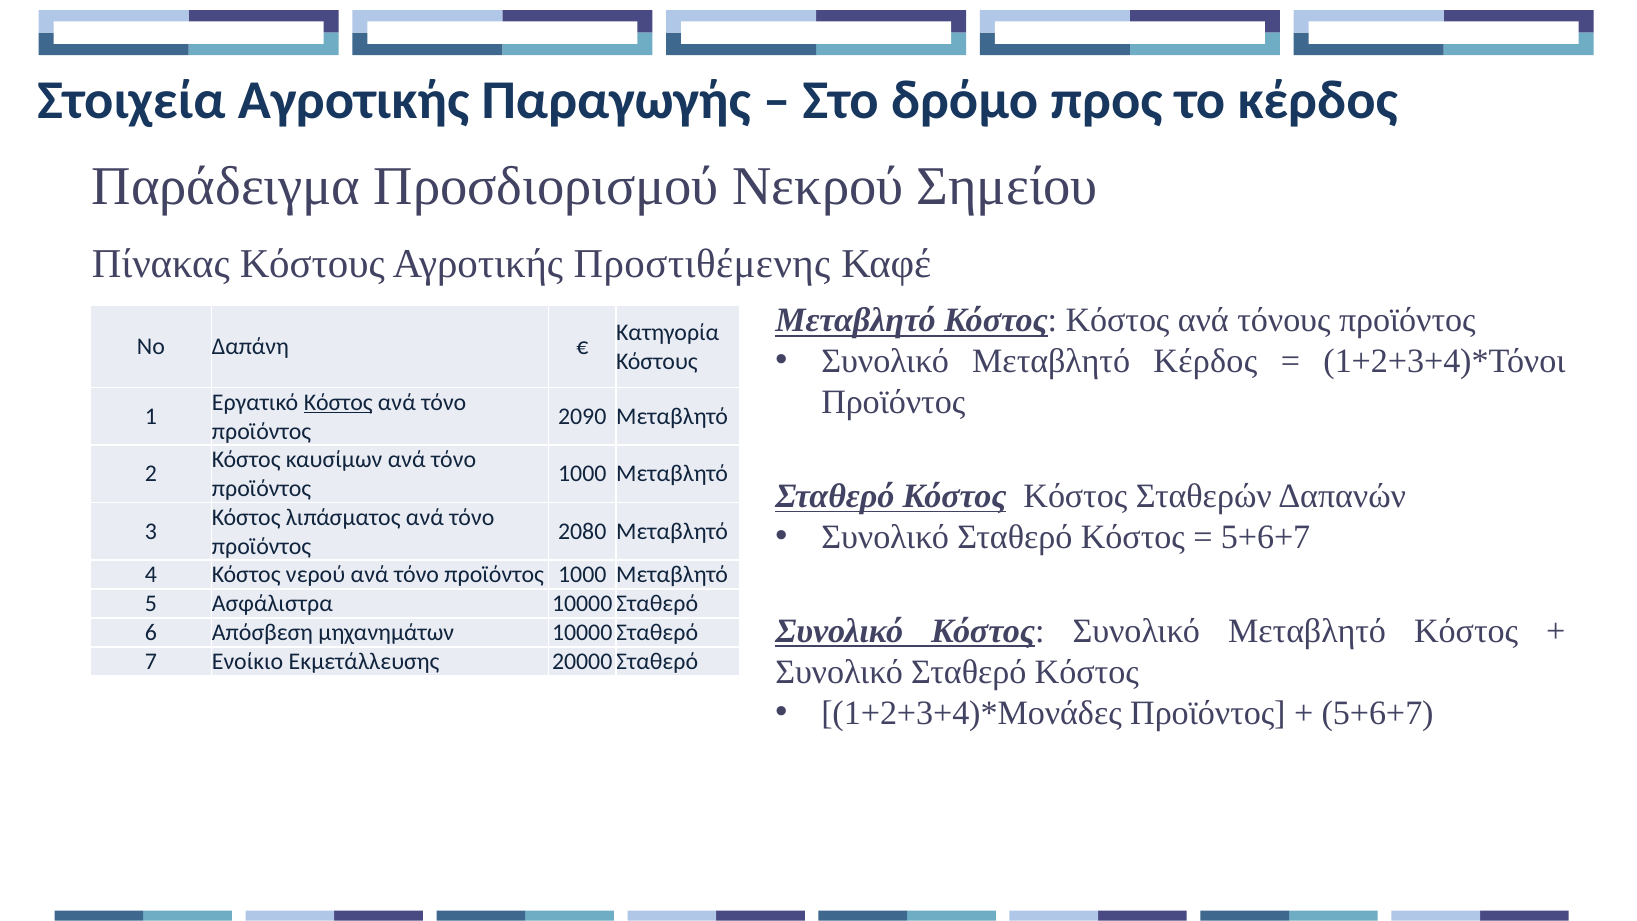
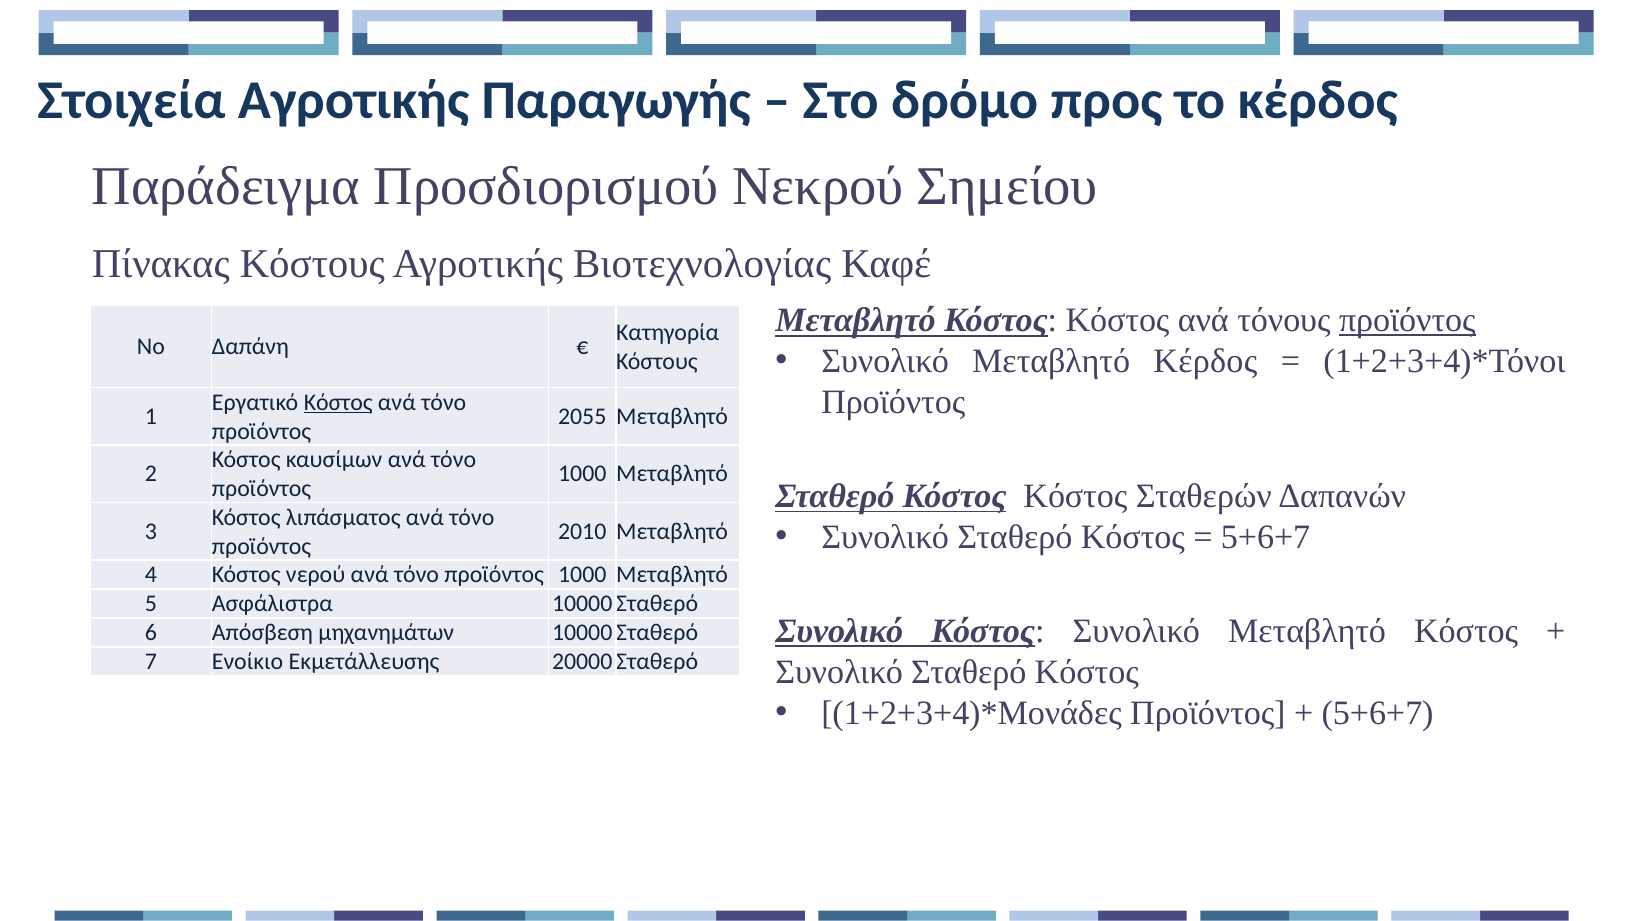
Προστιθέμενης: Προστιθέμενης -> Βιοτεχνολογίας (702, 264)
προϊόντος underline: none -> present (1407, 321)
2090: 2090 -> 2055 (582, 416)
2080: 2080 -> 2010 (582, 532)
